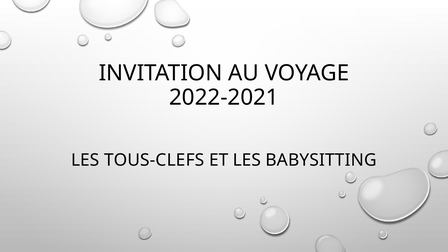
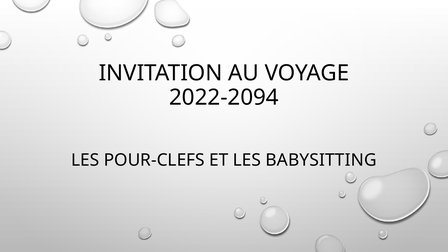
2022-2021: 2022-2021 -> 2022-2094 (224, 97)
TOUS-CLEFS: TOUS-CLEFS -> POUR-CLEFS (154, 160)
